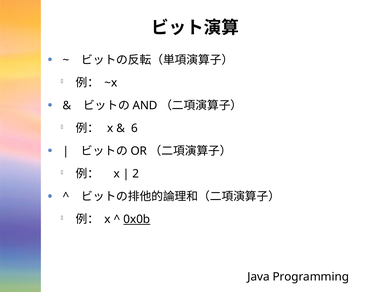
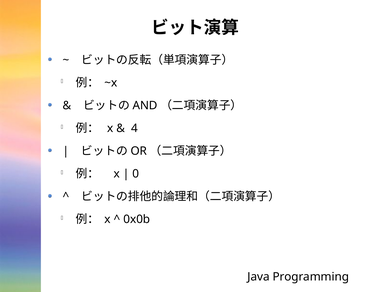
6: 6 -> 4 (134, 128)
2: 2 -> 0 (136, 174)
0x0b underline: present -> none (137, 220)
